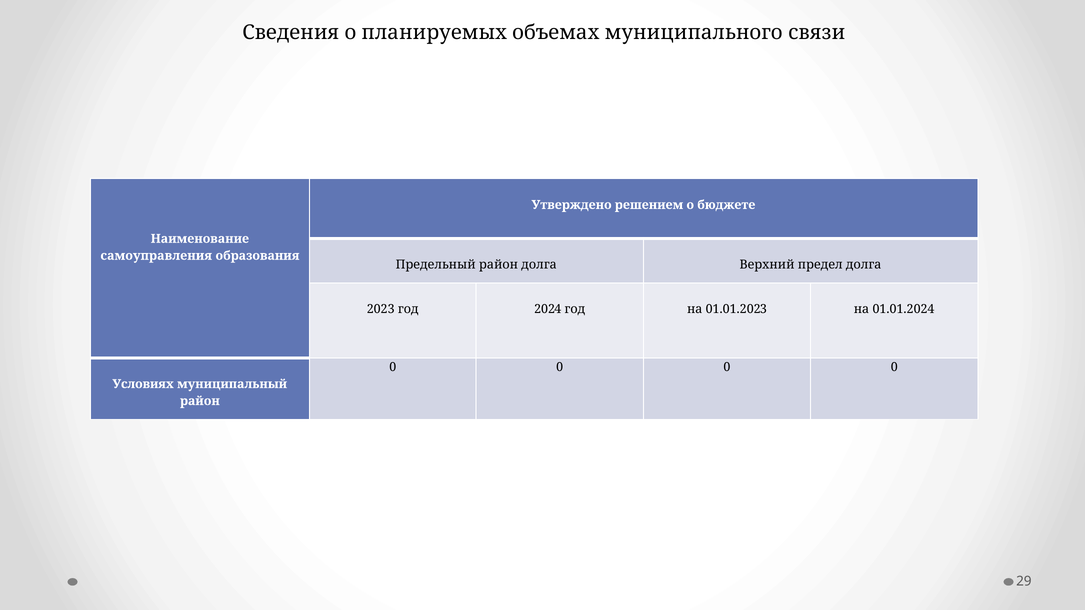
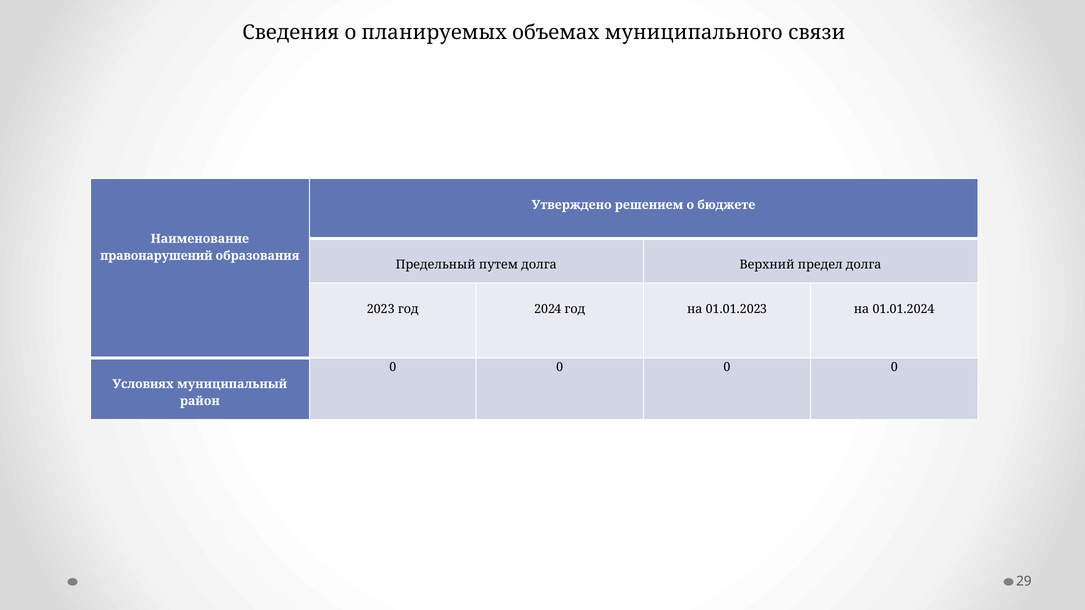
самоуправления: самоуправления -> правонарушений (156, 256)
Предельный район: район -> путем (499, 265)
